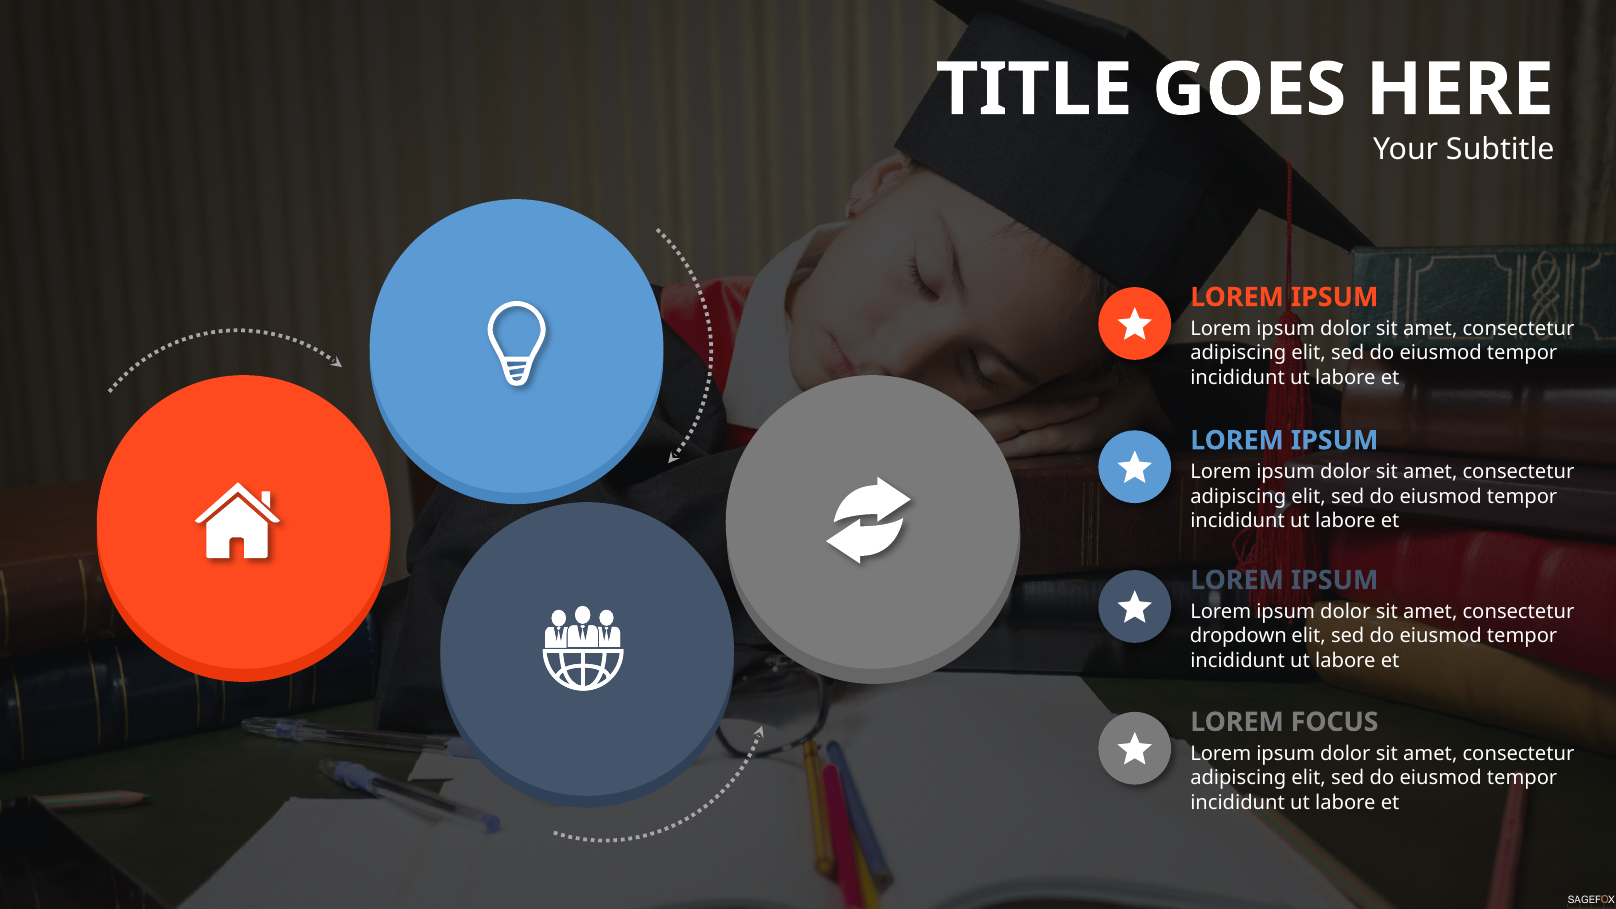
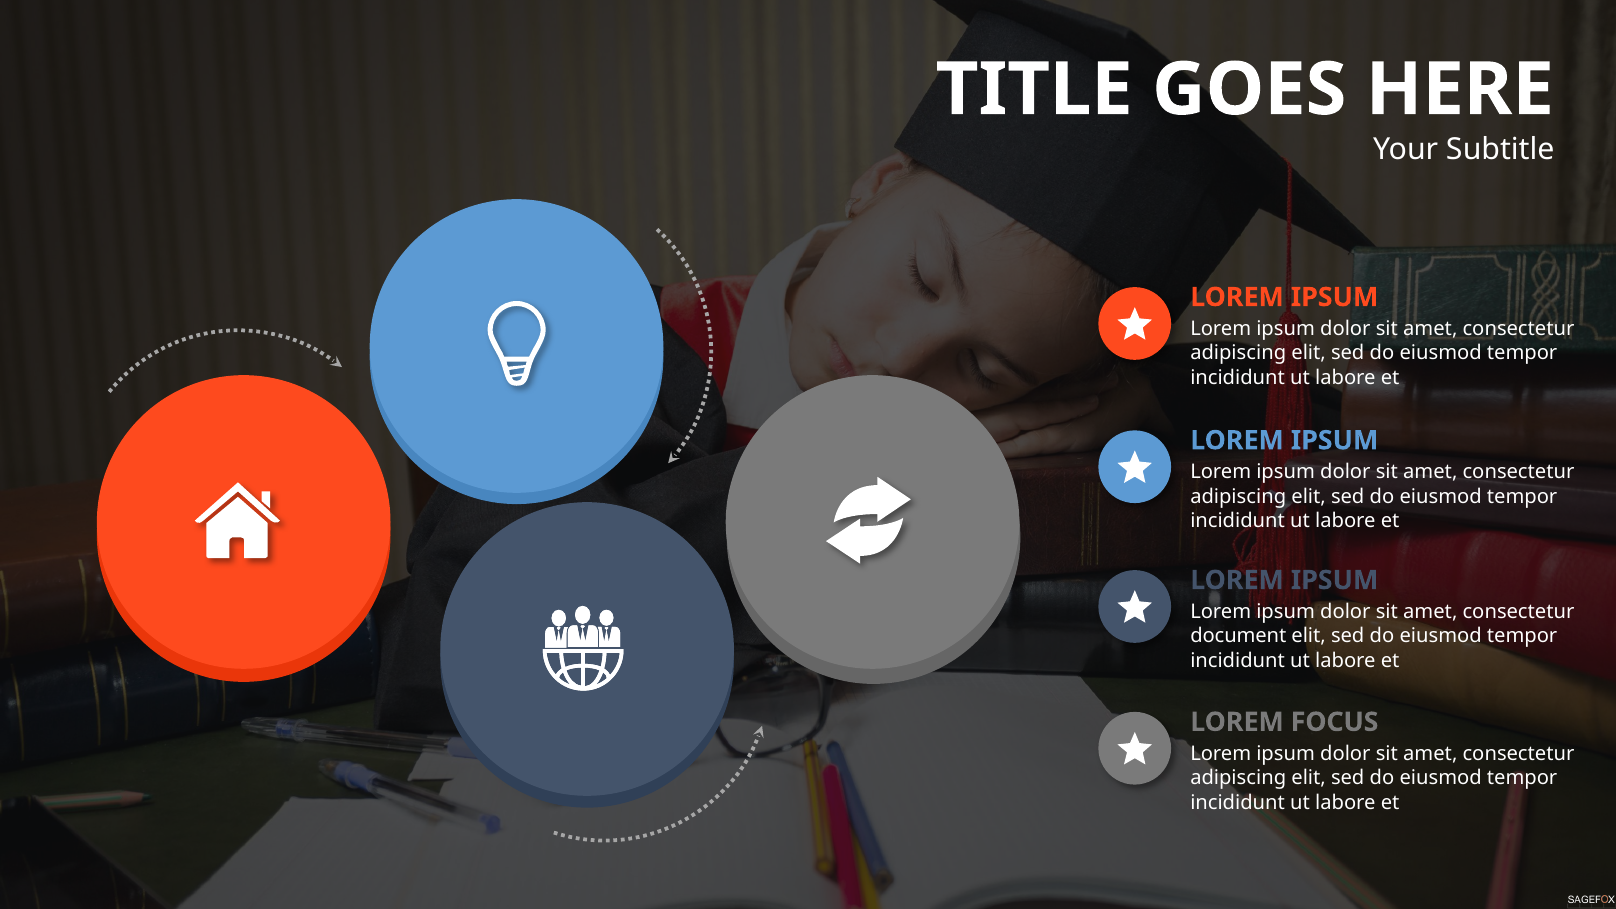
dropdown: dropdown -> document (1238, 636)
